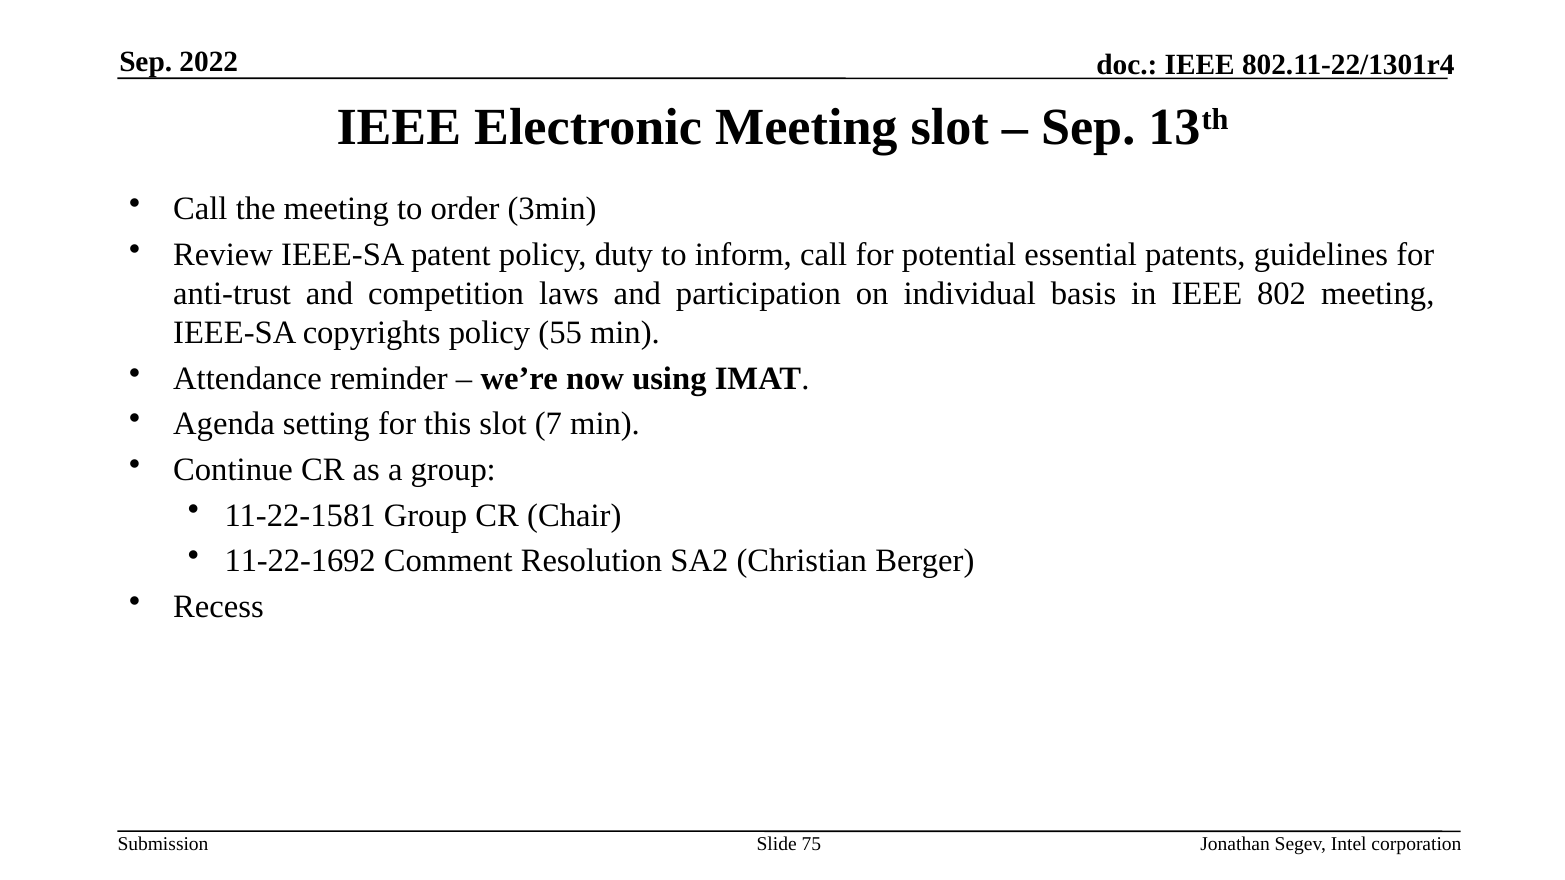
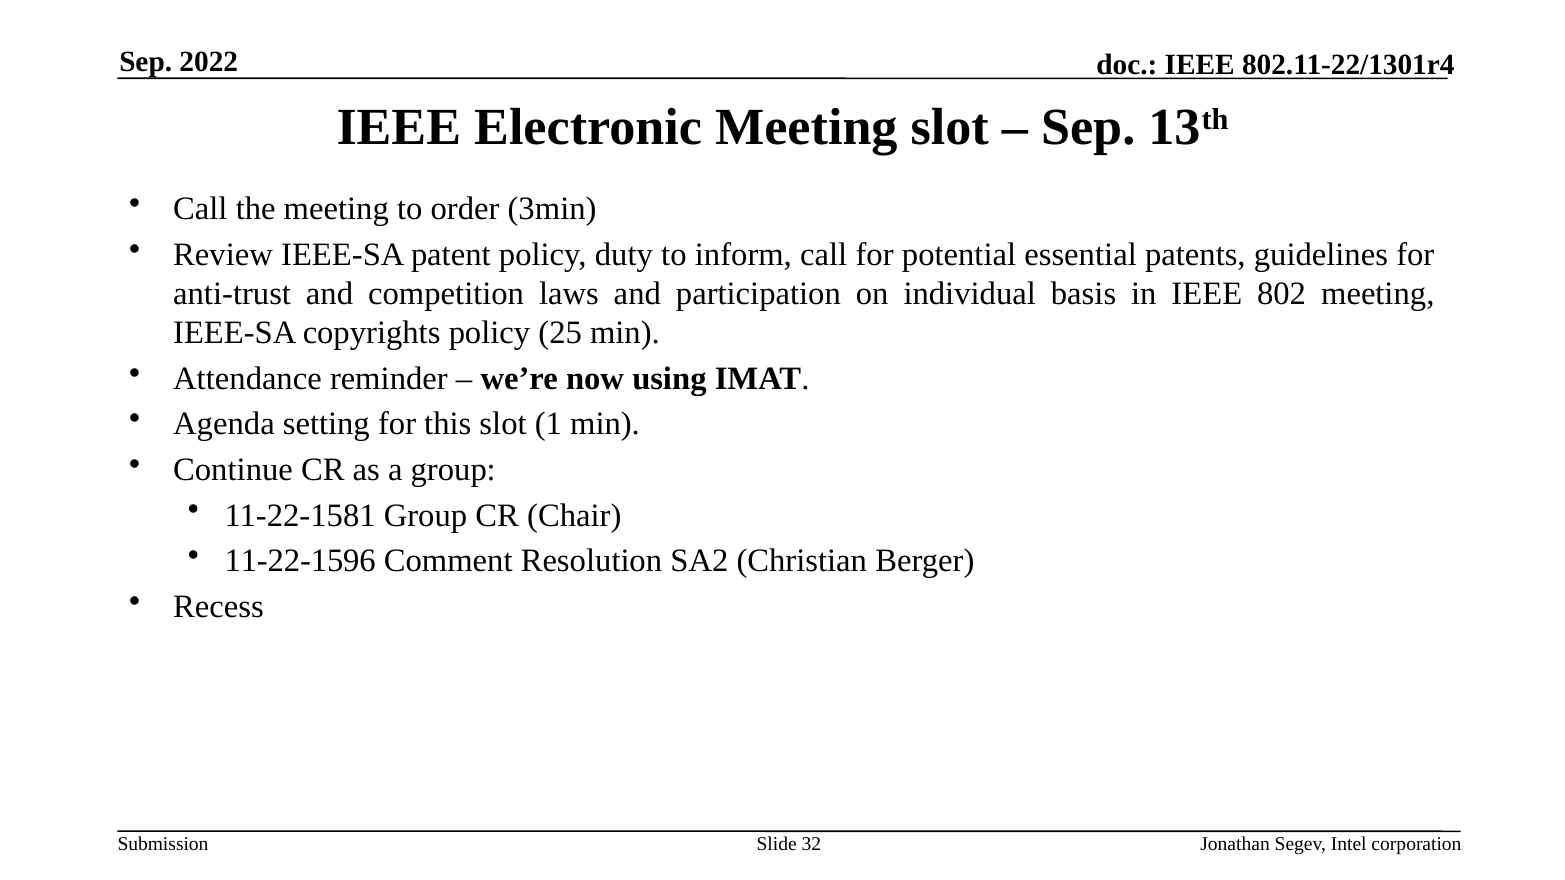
55: 55 -> 25 (560, 333)
7: 7 -> 1 (548, 424)
11-22-1692: 11-22-1692 -> 11-22-1596 (300, 561)
75: 75 -> 32 (811, 844)
